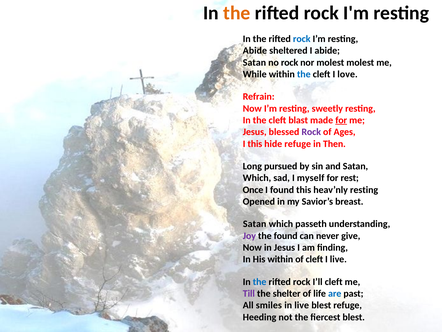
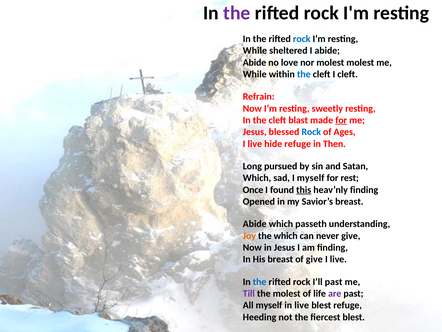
the colour: orange -> purple (237, 13)
Abide: Abide -> While (255, 51)
Satan: Satan -> Abide (254, 62)
no rock: rock -> love (290, 62)
I love: love -> cleft (348, 74)
Rock colour: purple -> blue (311, 132)
this: this -> live (255, 144)
this underline: none -> present (304, 190)
heav’nly resting: resting -> finding (364, 190)
Satan: Satan -> Abide (255, 224)
Joy colour: purple -> orange (249, 235)
the found: found -> which (286, 235)
His within: within -> breast (280, 259)
of cleft: cleft -> give (314, 259)
I’ll cleft: cleft -> past (334, 281)
the shelter: shelter -> molest (287, 293)
are colour: blue -> purple (335, 293)
All smiles: smiles -> myself (269, 305)
